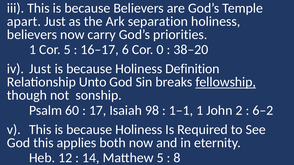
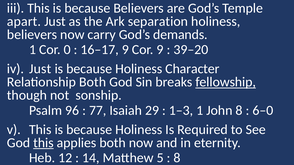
priorities: priorities -> demands (180, 35)
Cor 5: 5 -> 0 (67, 50)
16–17 6: 6 -> 9 (125, 50)
Cor 0: 0 -> 9 (160, 50)
38–20: 38–20 -> 39–20 (191, 50)
Definition: Definition -> Character (192, 69)
Relationship Unto: Unto -> Both (93, 82)
60: 60 -> 96 (72, 111)
17: 17 -> 77 (98, 111)
98: 98 -> 29 (152, 111)
1–1: 1–1 -> 1–3 (181, 111)
John 2: 2 -> 8 (239, 111)
6–2: 6–2 -> 6–0 (263, 111)
this underline: none -> present (43, 143)
